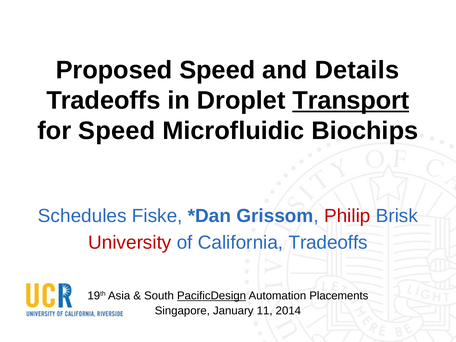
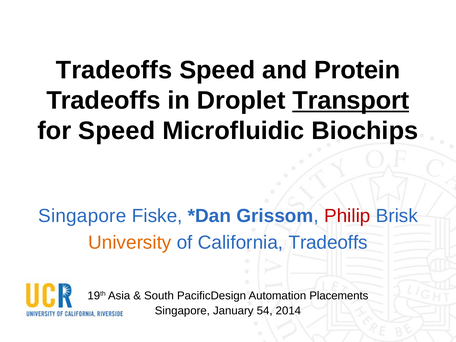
Proposed: Proposed -> Tradeoffs (114, 70)
Details: Details -> Protein (357, 70)
Schedules: Schedules -> Singapore (82, 216)
University colour: red -> orange (130, 243)
PacificDesign underline: present -> none (212, 296)
11: 11 -> 54 (265, 311)
